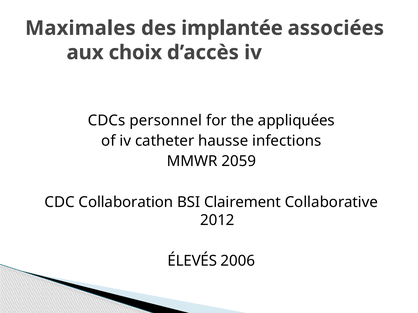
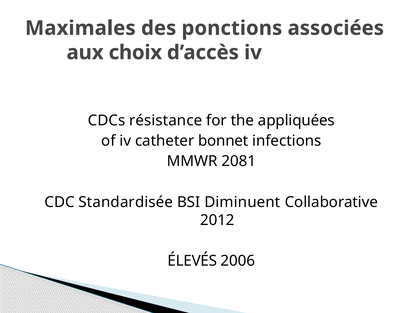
implantée: implantée -> ponctions (232, 28)
personnel: personnel -> résistance (166, 121)
hausse: hausse -> bonnet (223, 141)
2059: 2059 -> 2081 (239, 162)
Collaboration: Collaboration -> Standardisée (126, 202)
Clairement: Clairement -> Diminuent (242, 202)
